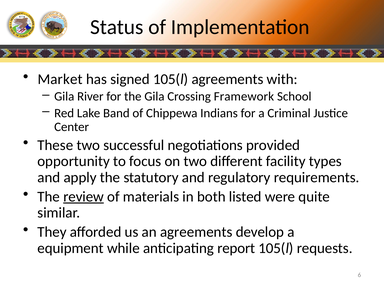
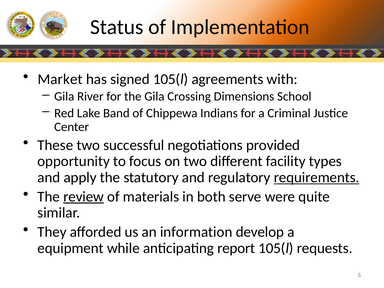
Framework: Framework -> Dimensions (244, 97)
requirements underline: none -> present (317, 177)
listed: listed -> serve (245, 197)
an agreements: agreements -> information (196, 232)
